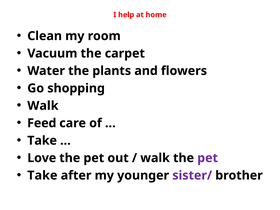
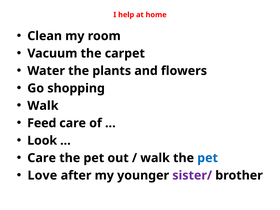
Take: Take -> Look (42, 141)
Love: Love -> Care (42, 158)
pet colour: purple -> blue (208, 158)
Take: Take -> Love (42, 175)
